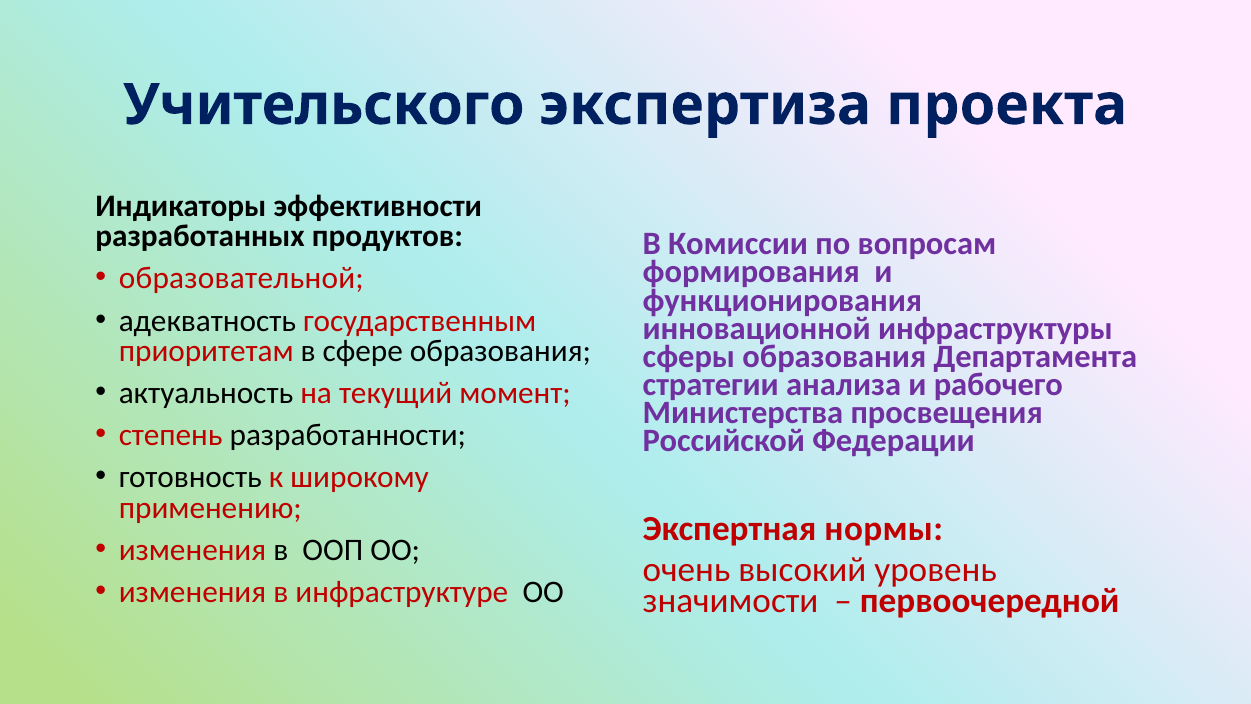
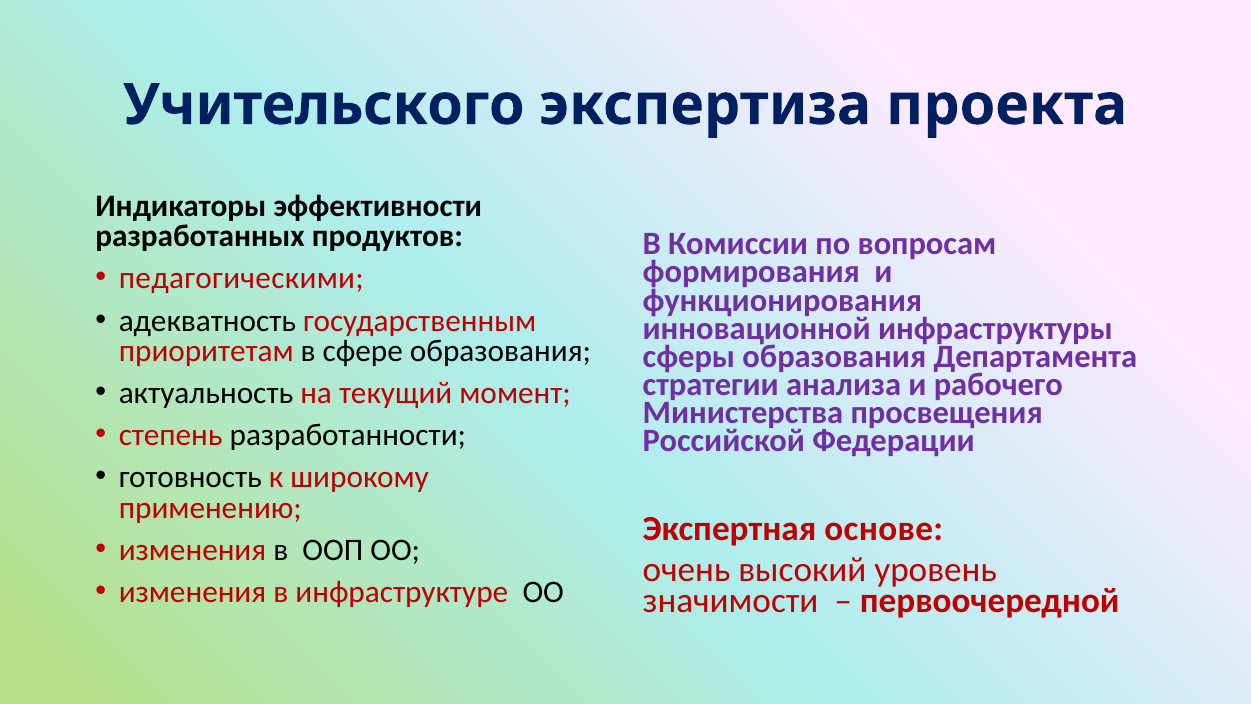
образовательной: образовательной -> педагогическими (241, 278)
нормы: нормы -> основе (884, 529)
